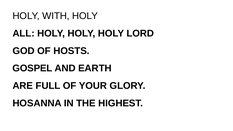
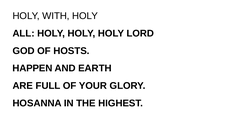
GOSPEL: GOSPEL -> HAPPEN (32, 68)
